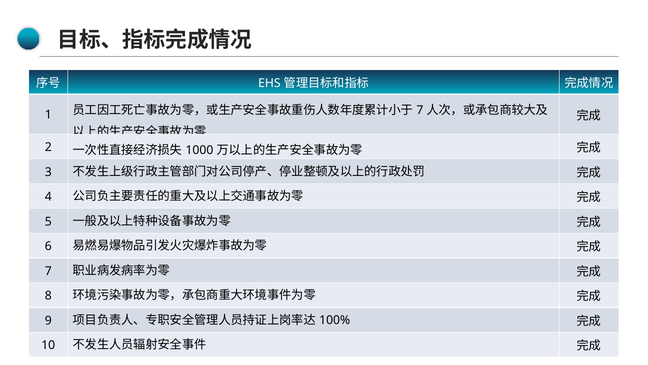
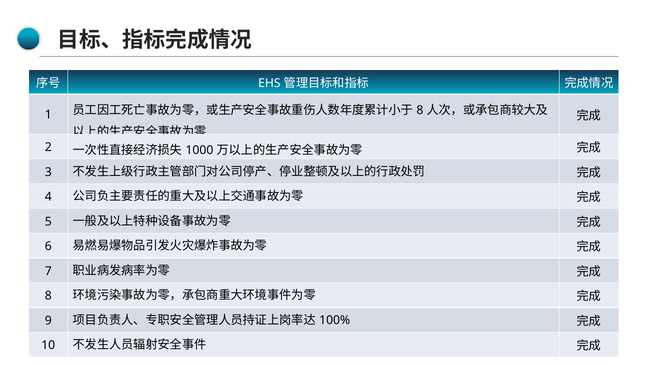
7: 7 -> 8 (420, 110)
